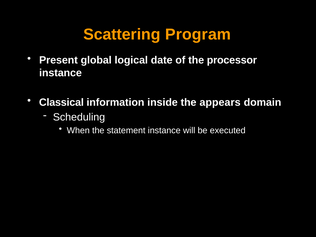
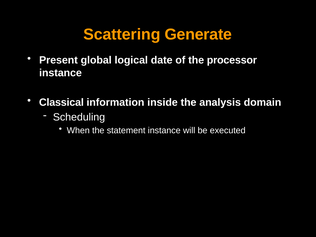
Program: Program -> Generate (198, 34)
appears: appears -> analysis (220, 102)
